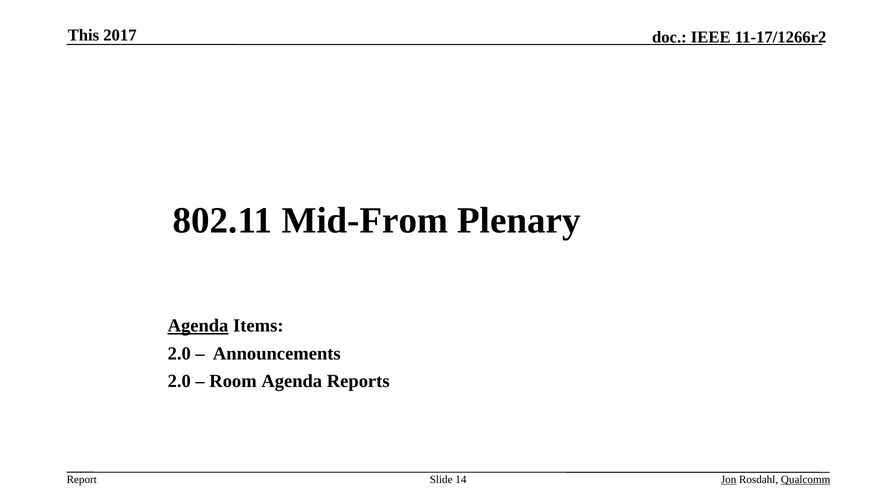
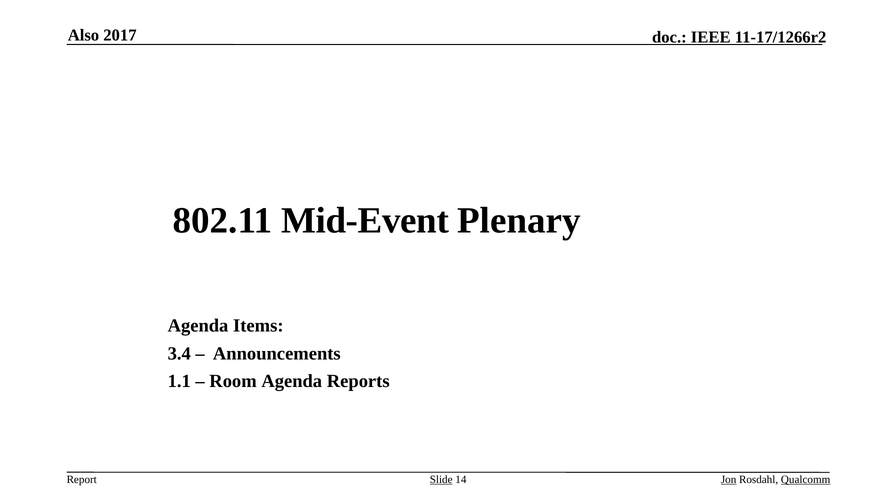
This: This -> Also (83, 35)
Mid-From: Mid-From -> Mid-Event (365, 220)
Agenda underline: present -> none (198, 326)
2.0: 2.0 -> 3.4 (179, 354)
2.0: 2.0 -> 1.1 (179, 381)
Slide underline: none -> present (441, 480)
